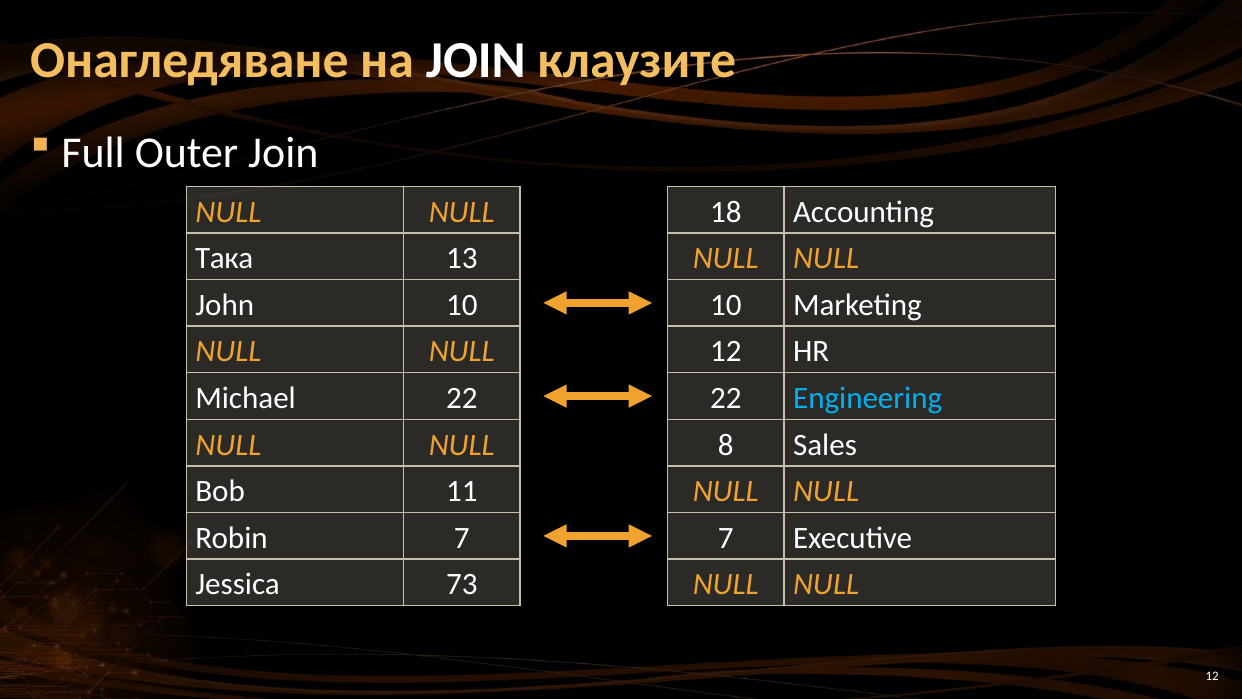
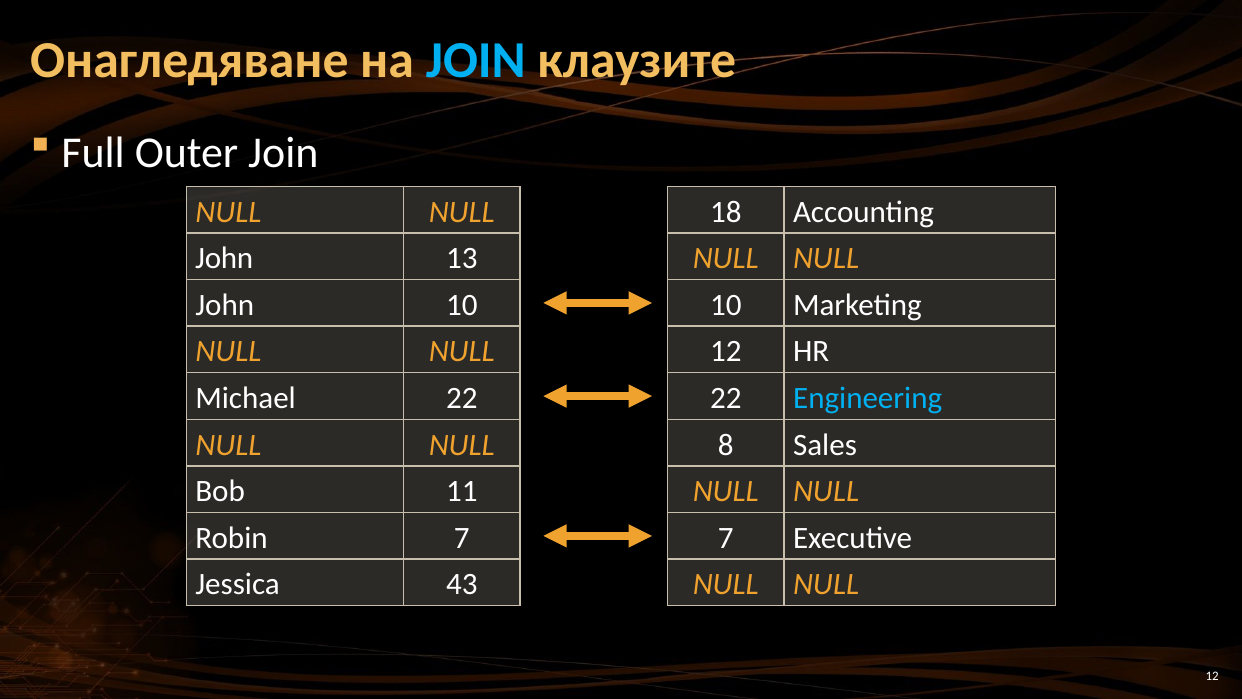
JOIN colour: white -> light blue (476, 60)
Така: Така -> John (224, 258)
73: 73 -> 43 (462, 584)
